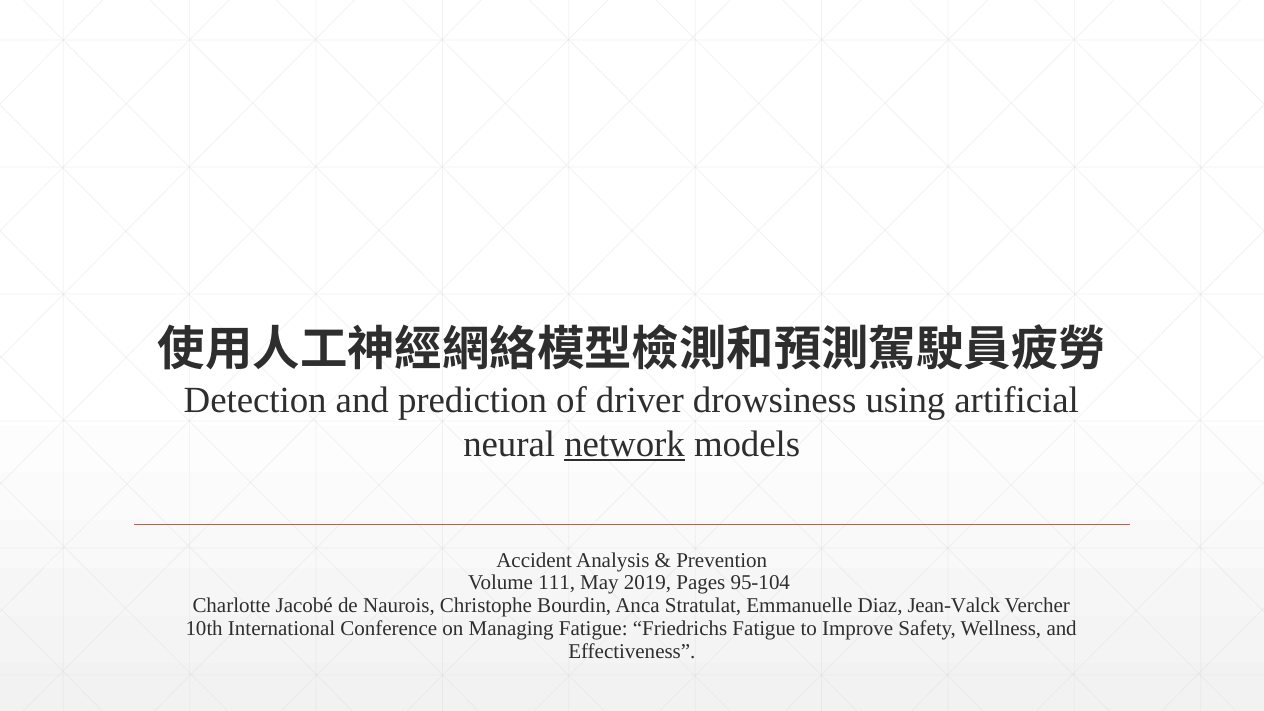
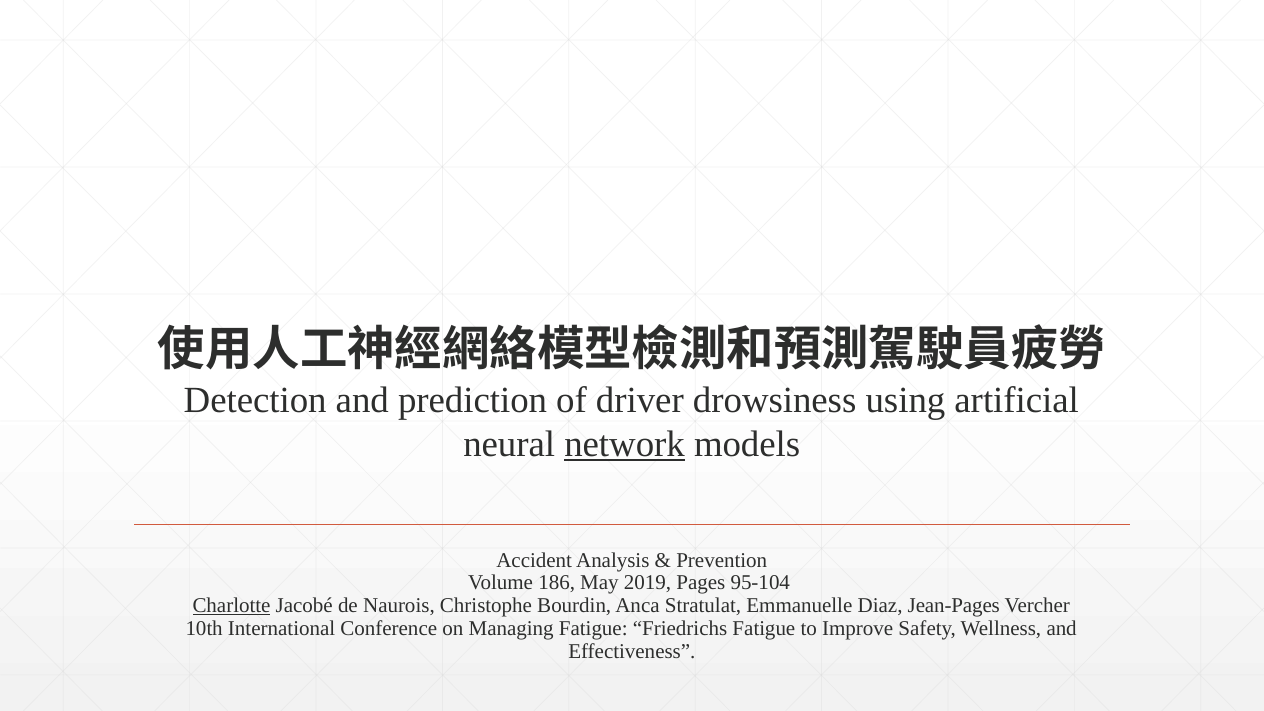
111: 111 -> 186 (557, 583)
Charlotte underline: none -> present (231, 606)
Jean-Valck: Jean-Valck -> Jean-Pages (954, 606)
